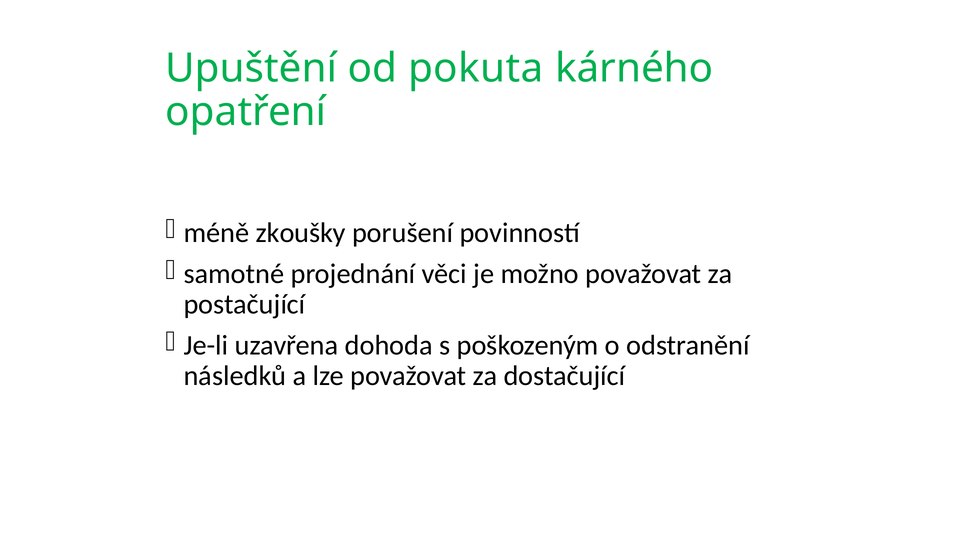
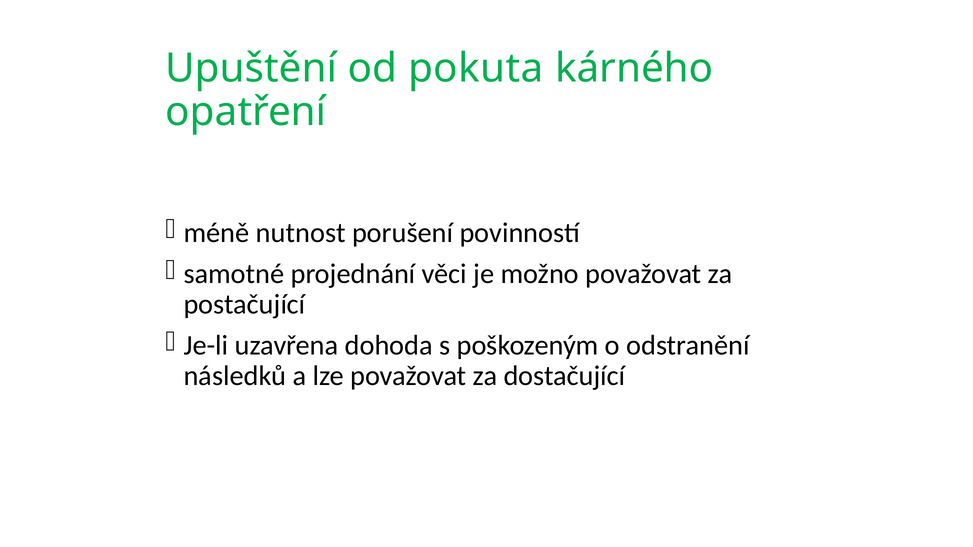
zkoušky: zkoušky -> nutnost (301, 233)
